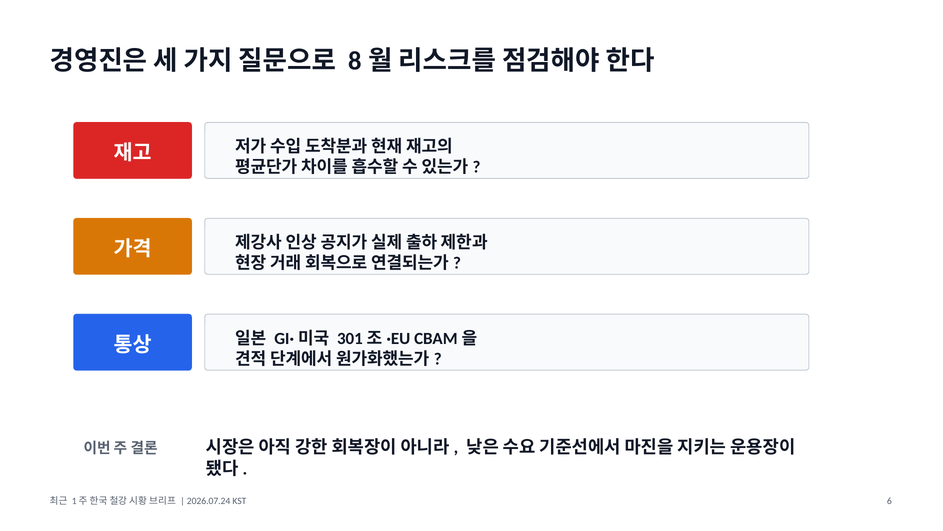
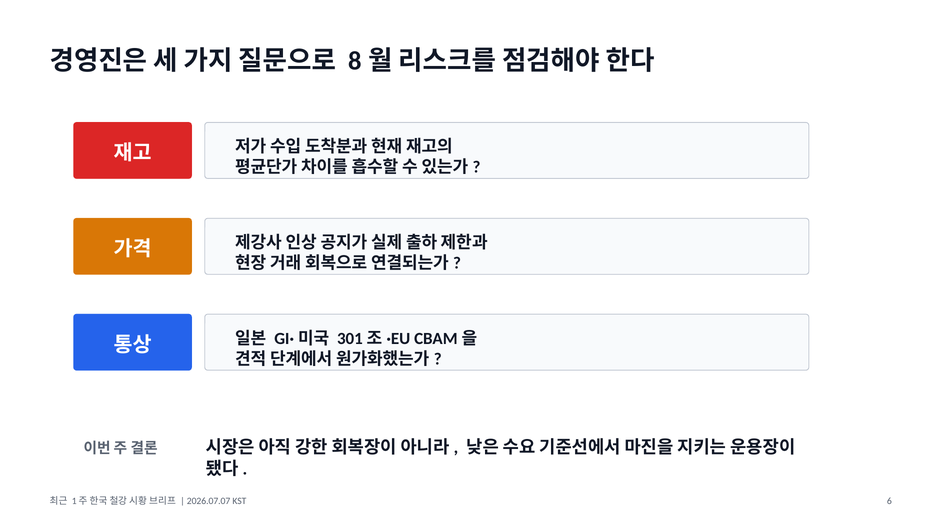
2026.07.24: 2026.07.24 -> 2026.07.07 (209, 501)
